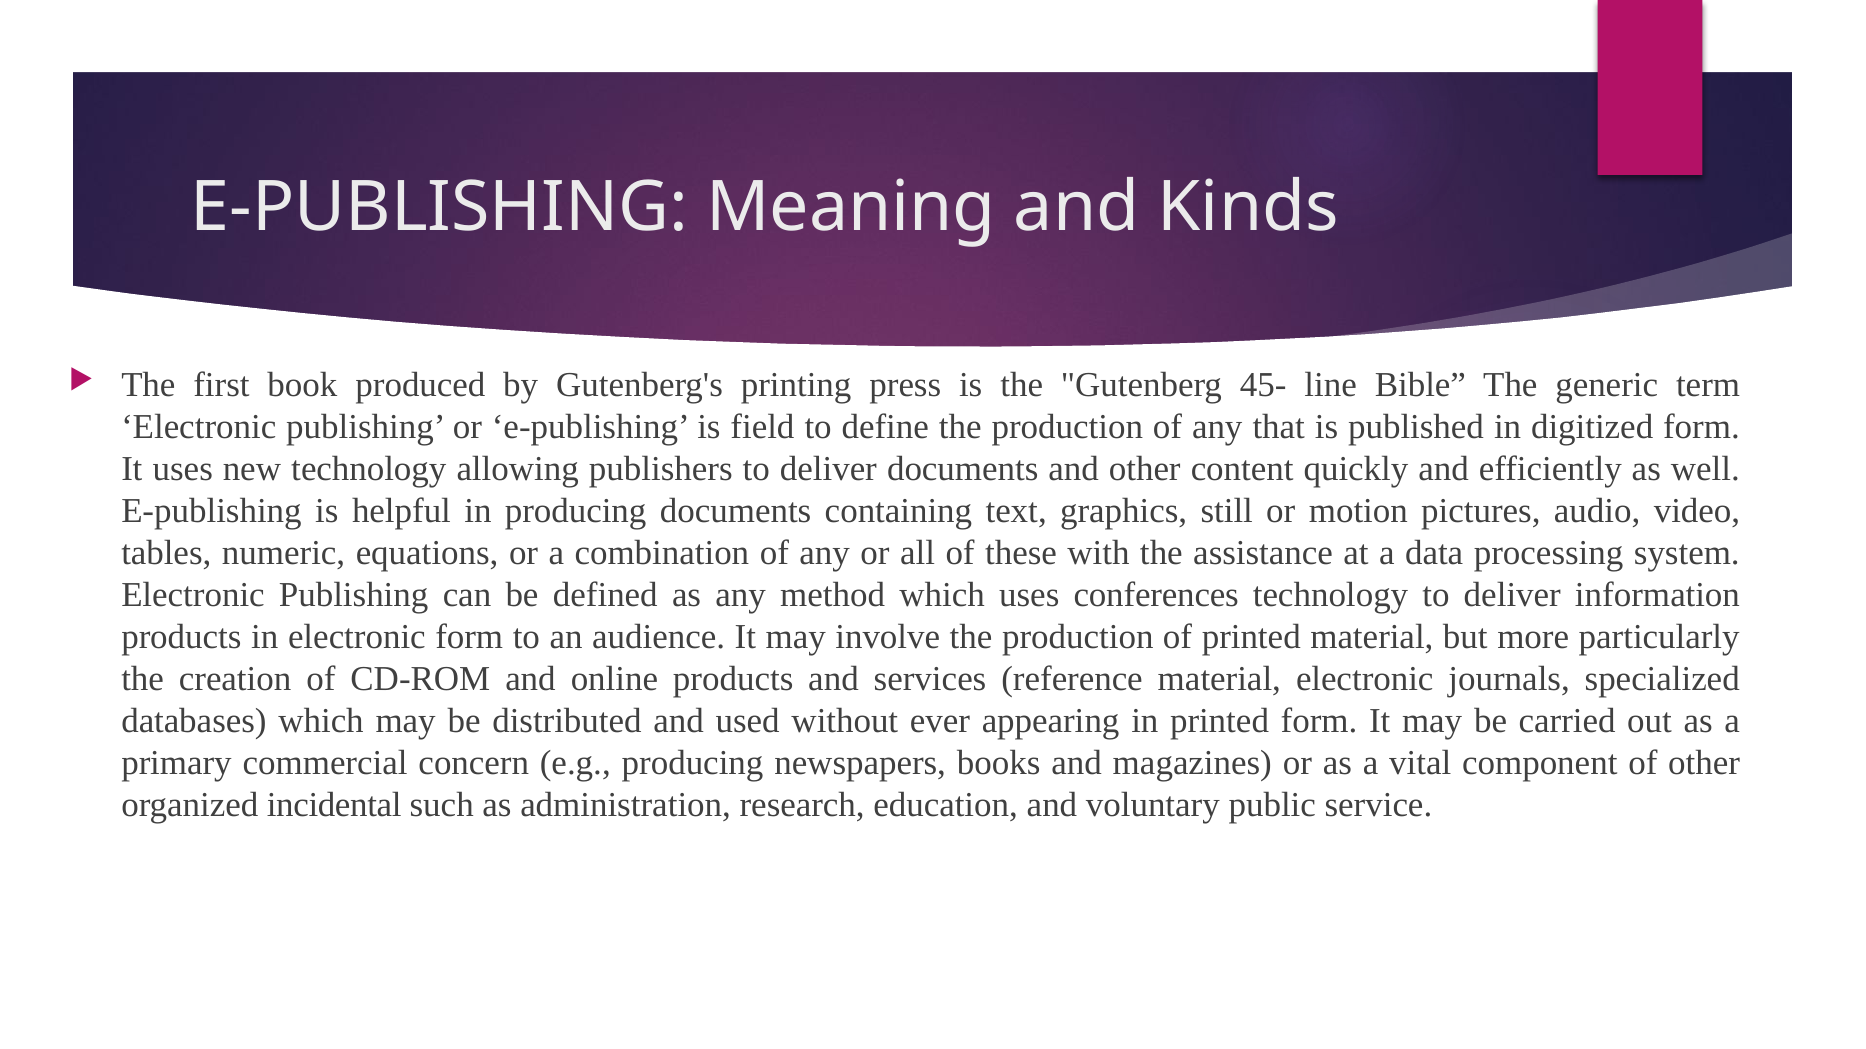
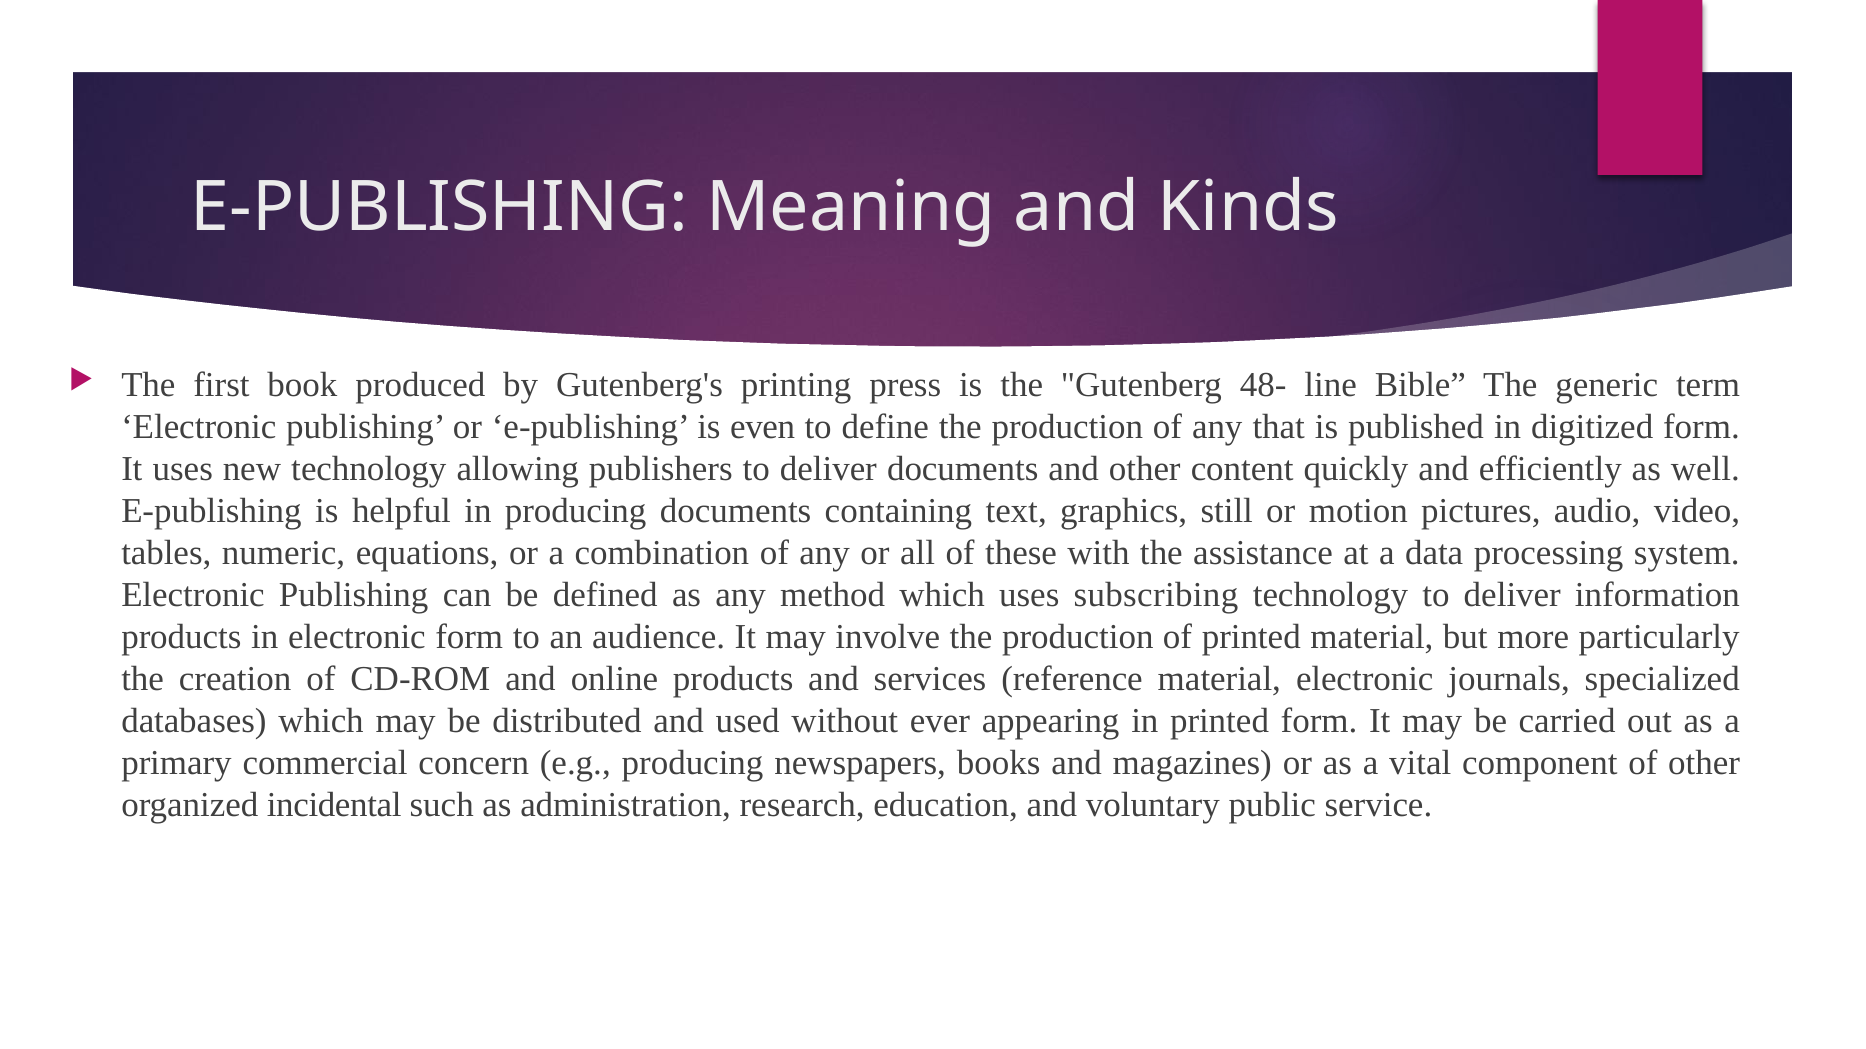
45-: 45- -> 48- (1263, 385)
field: field -> even (763, 427)
conferences: conferences -> subscribing (1156, 595)
